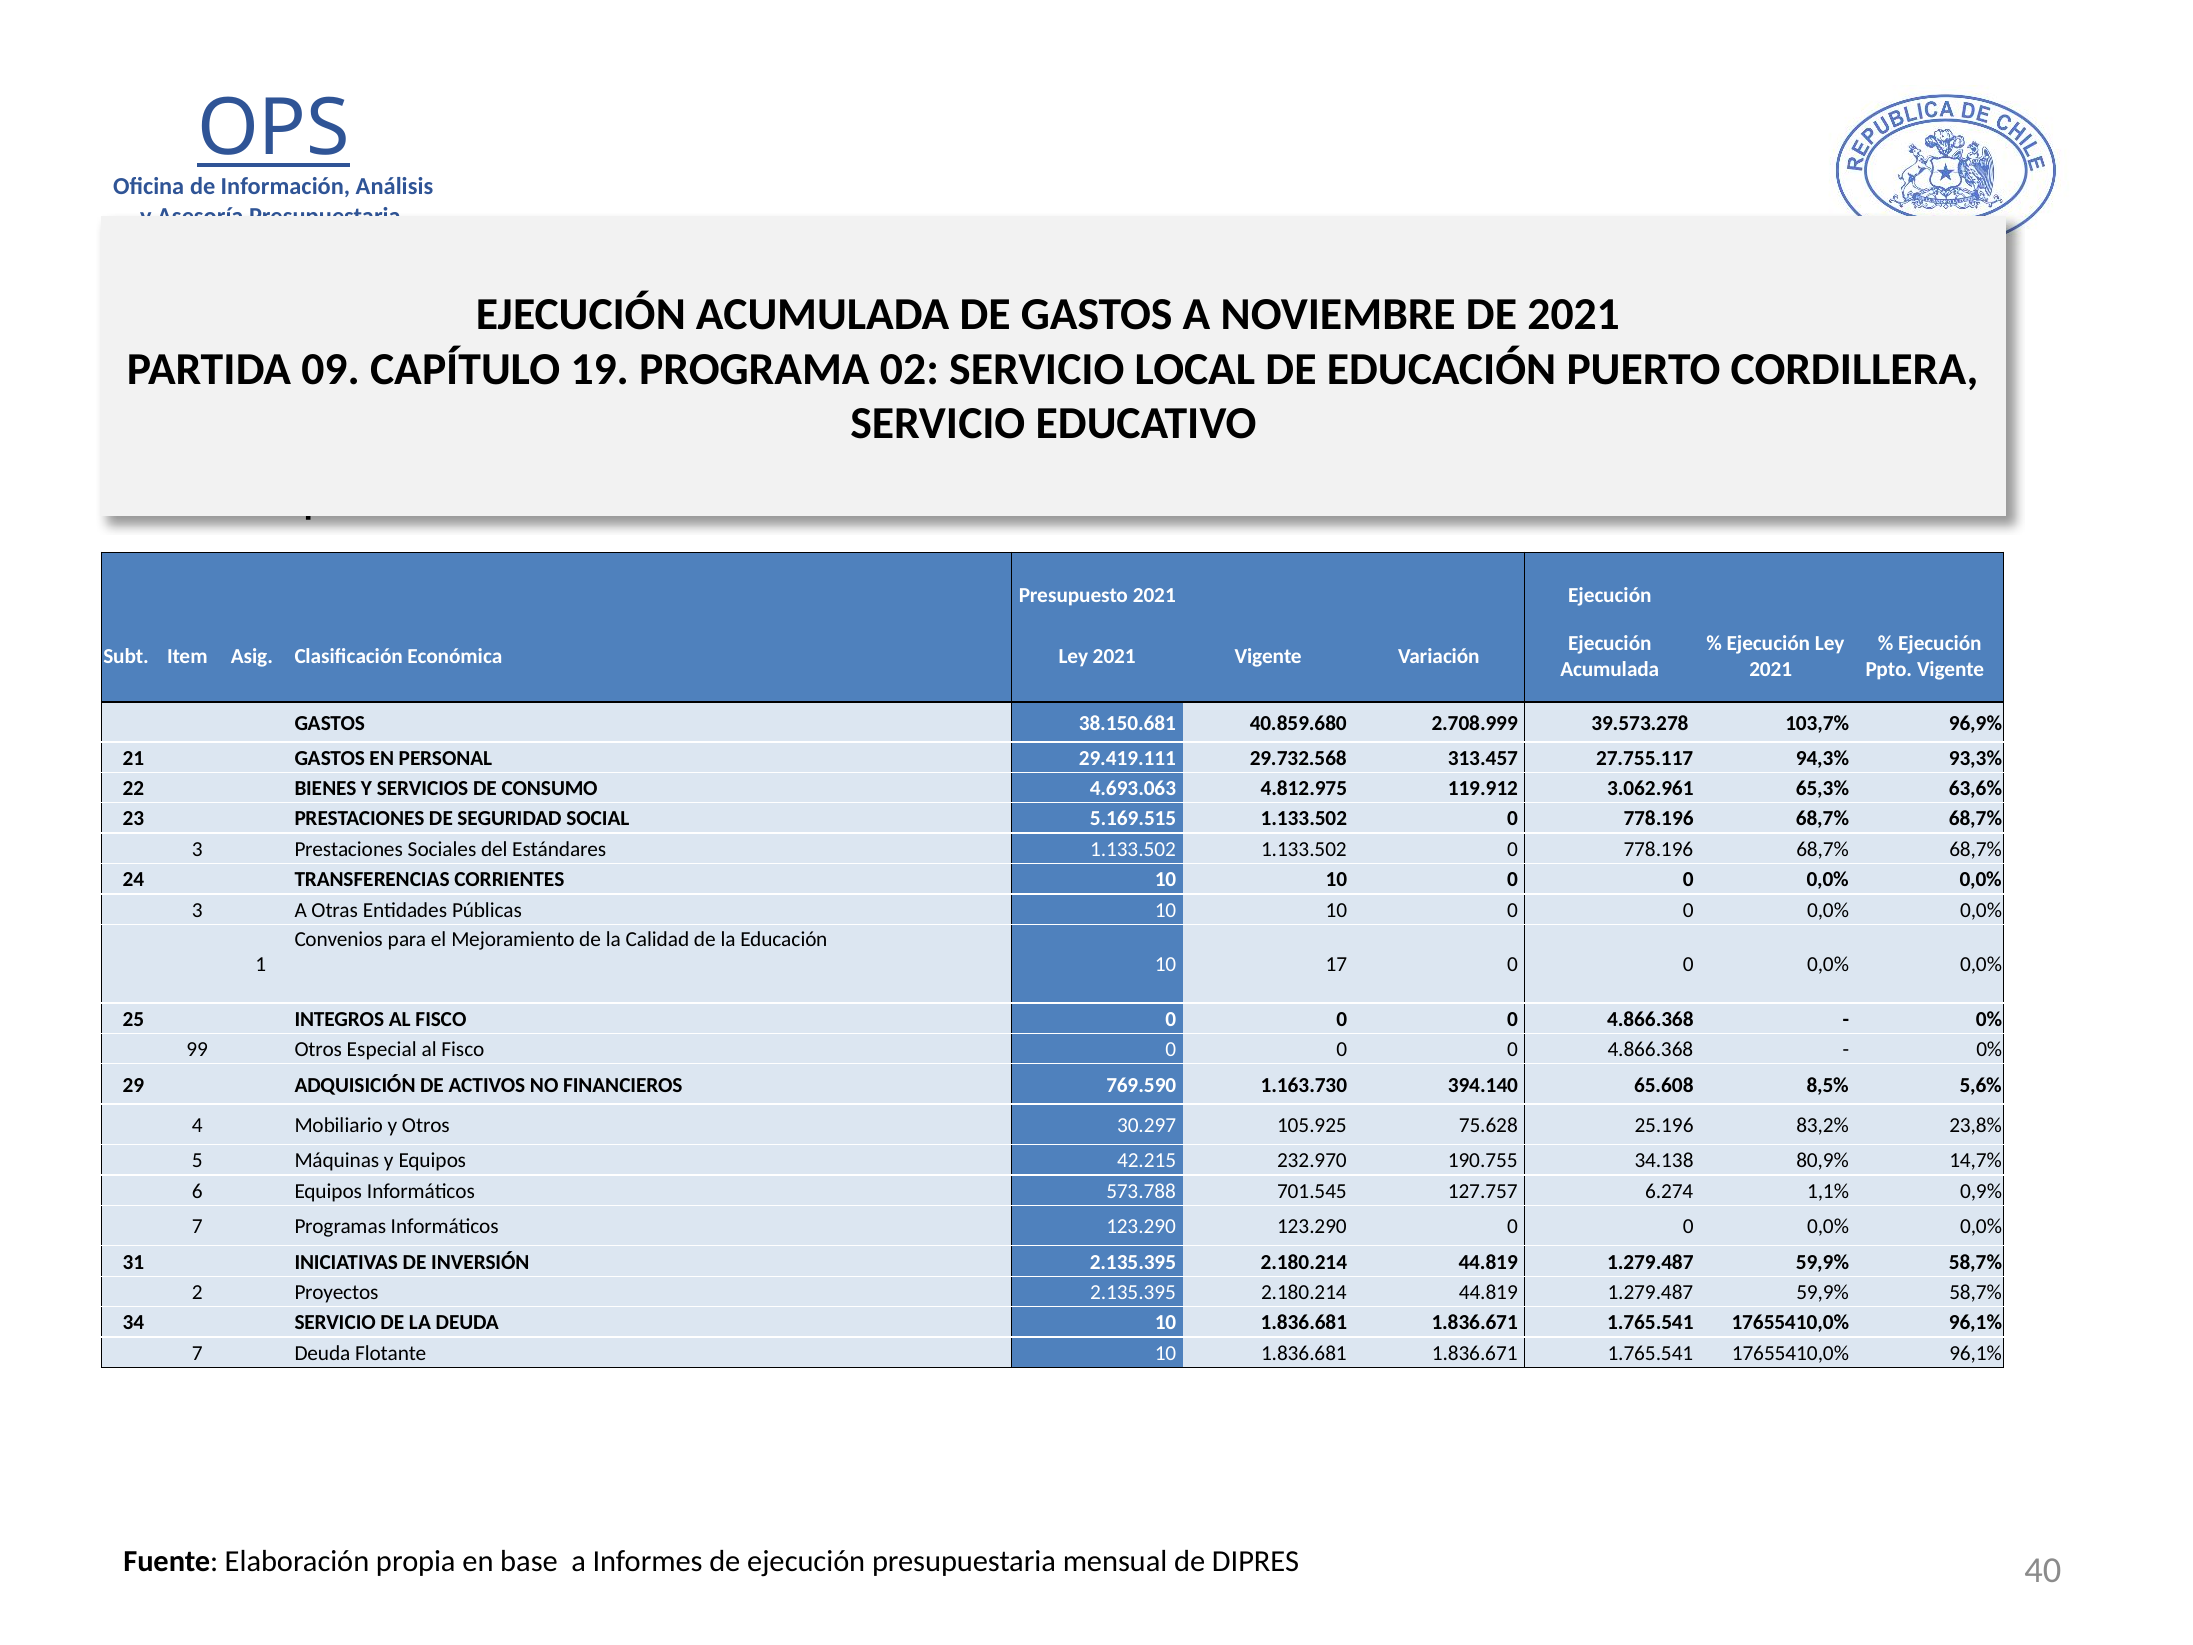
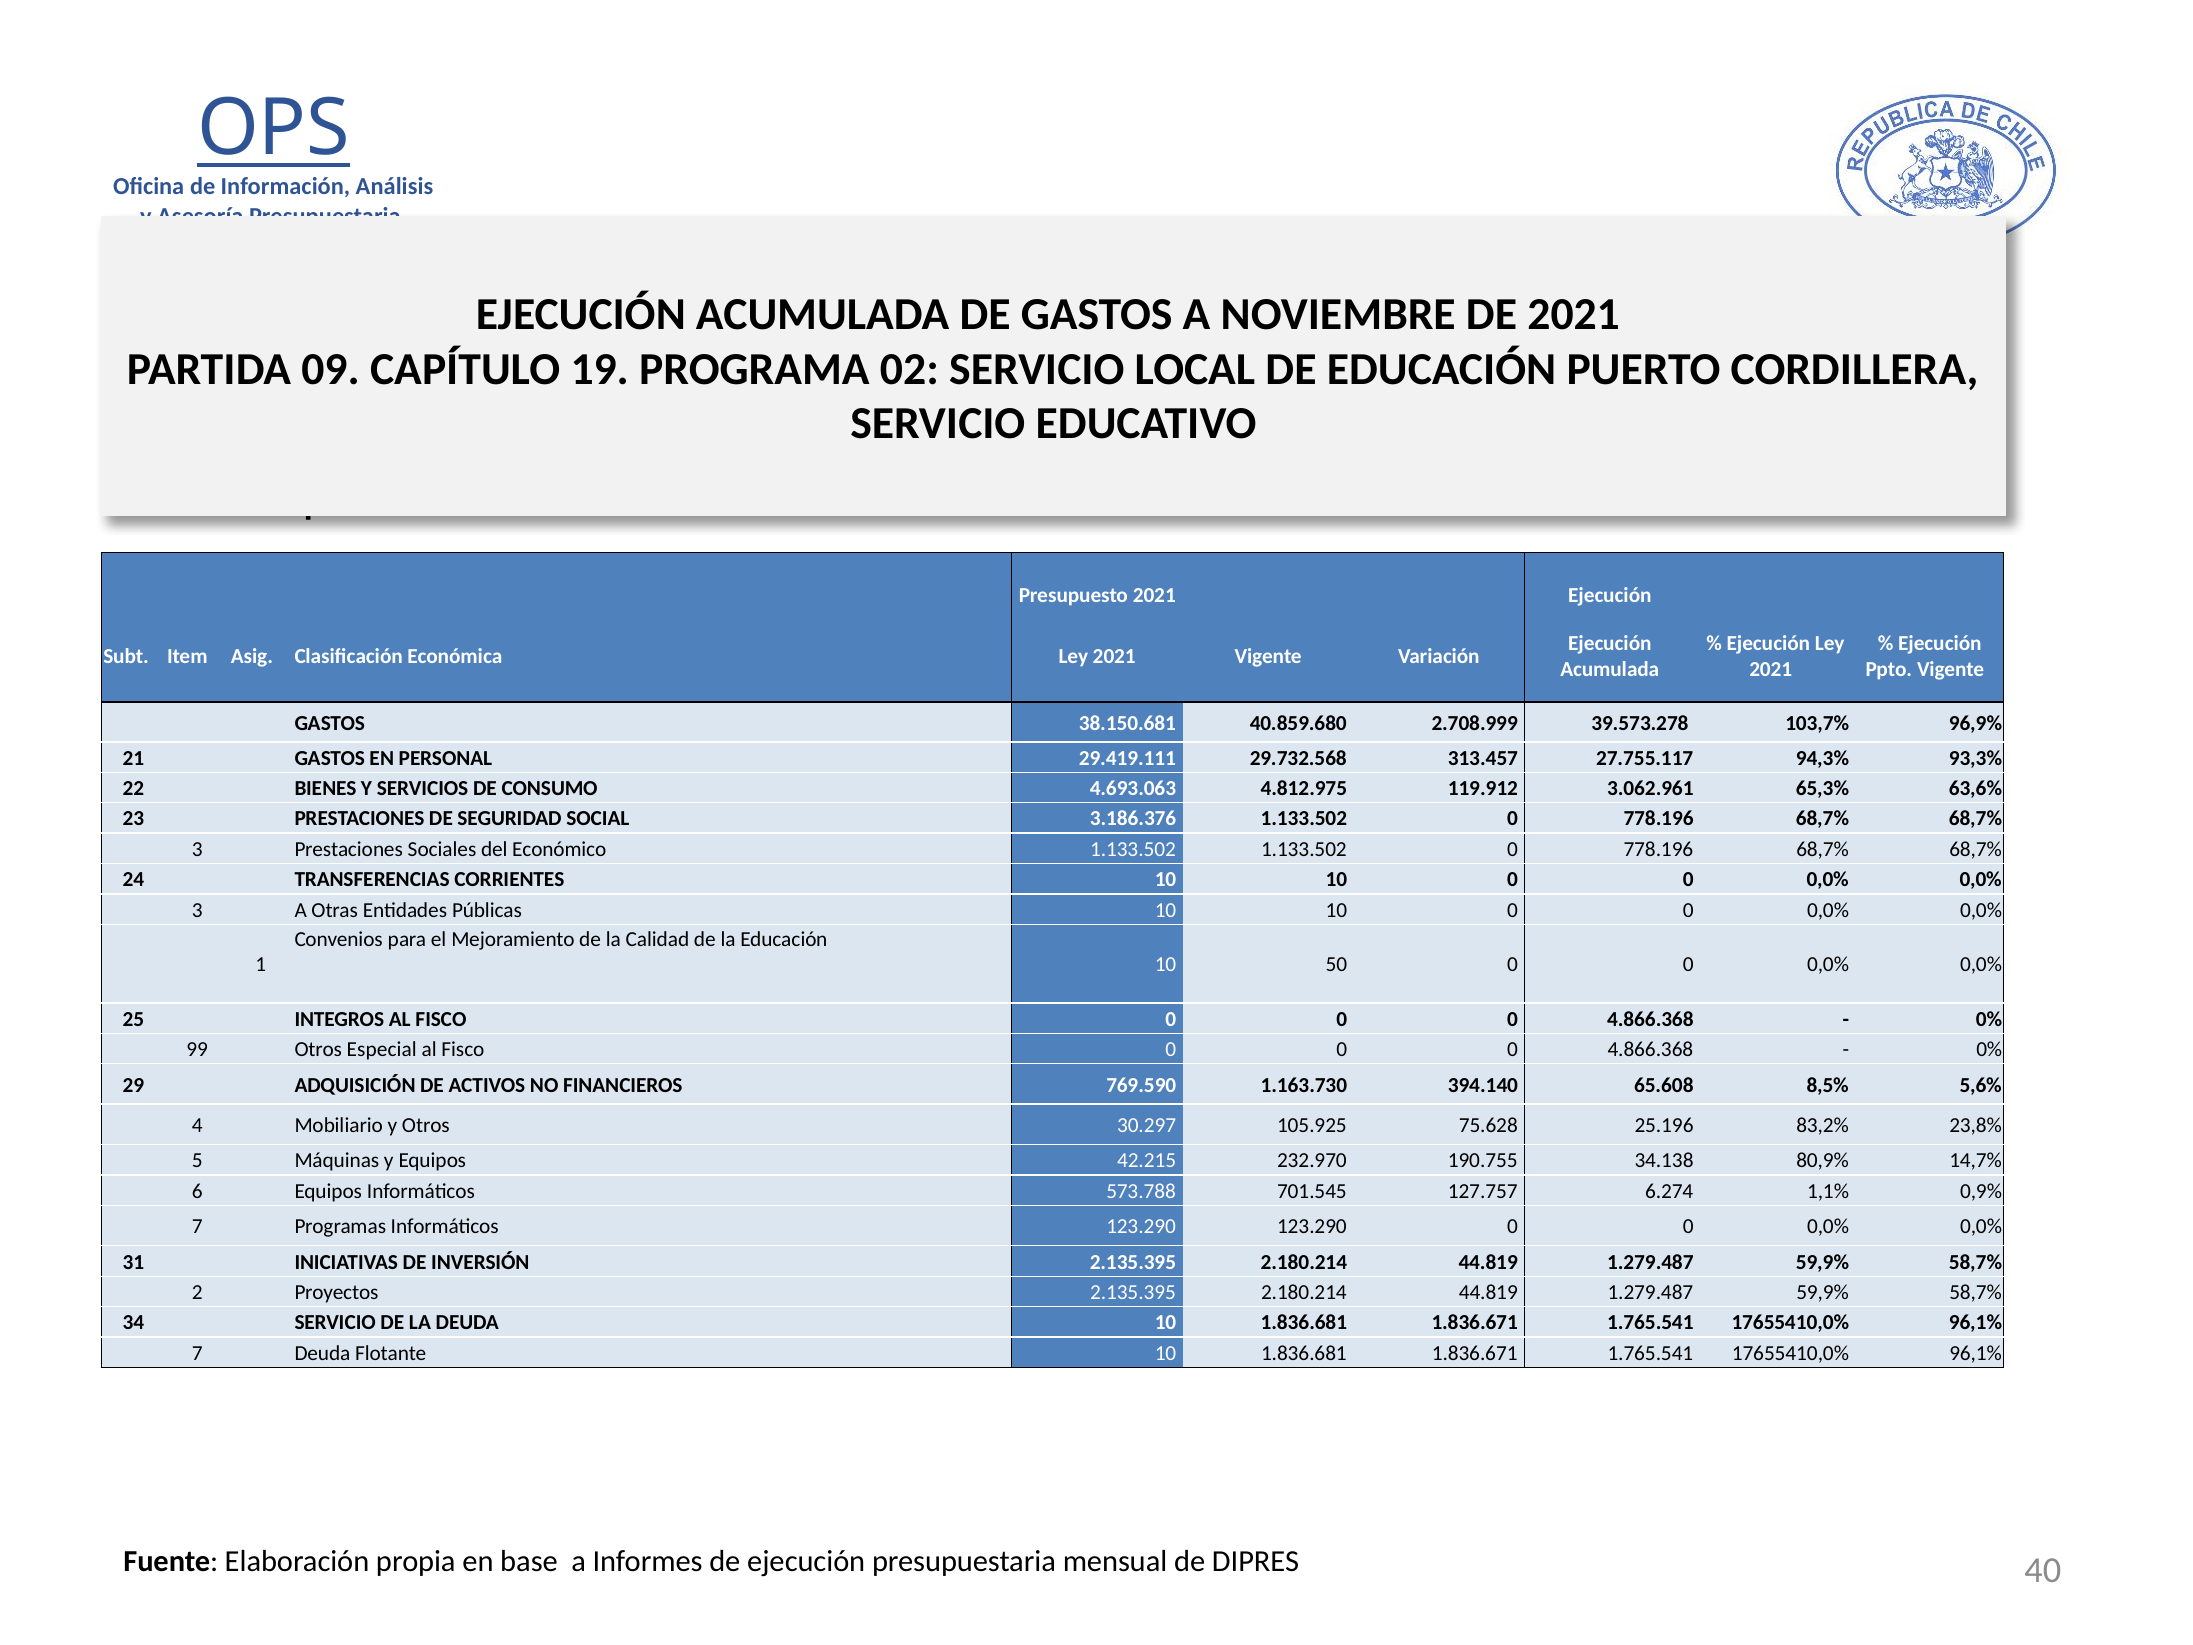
5.169.515: 5.169.515 -> 3.186.376 (1133, 819)
Estándares: Estándares -> Económico (559, 849)
17: 17 -> 50 (1336, 965)
